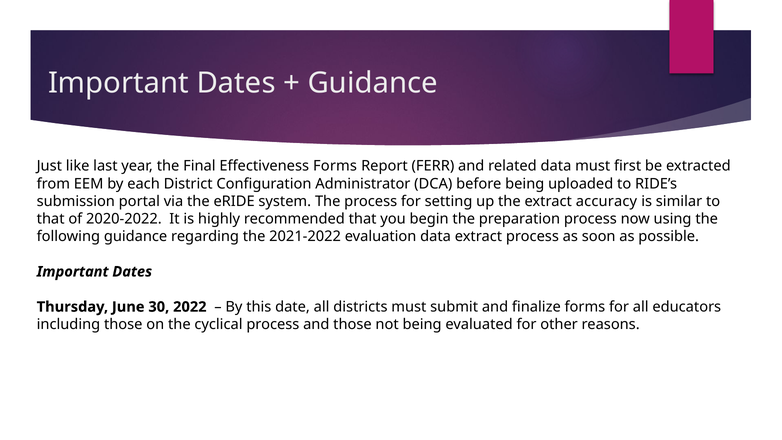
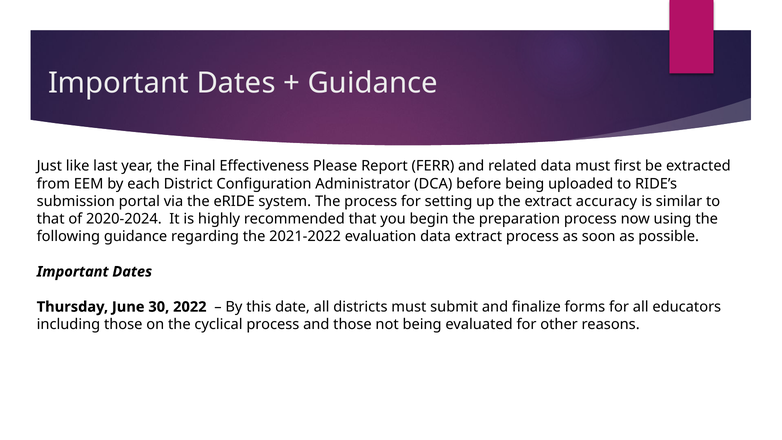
Effectiveness Forms: Forms -> Please (335, 166)
2020-2022: 2020-2022 -> 2020-2024 (124, 219)
